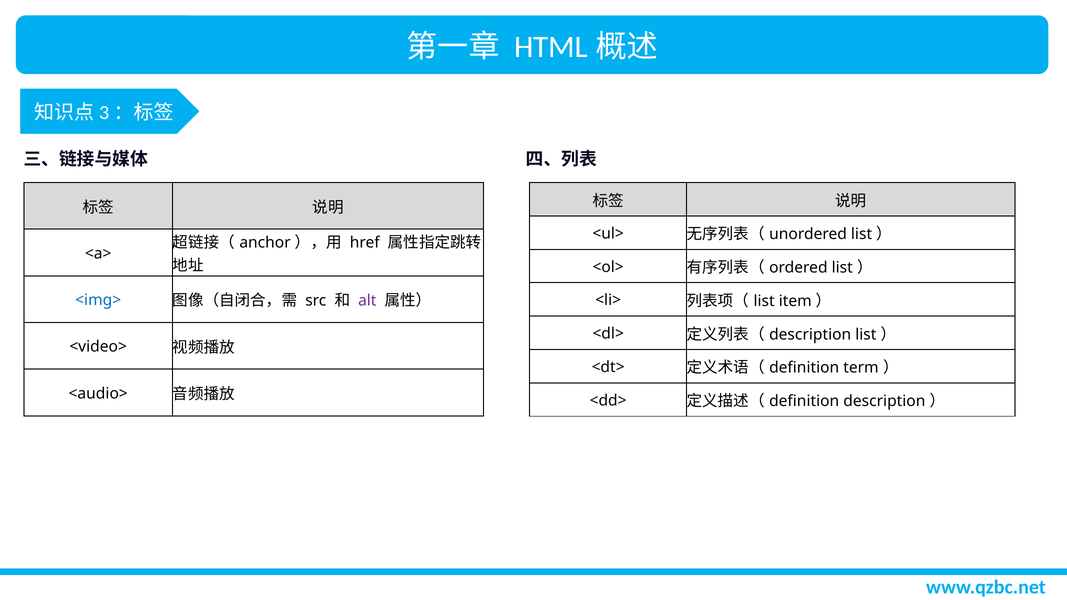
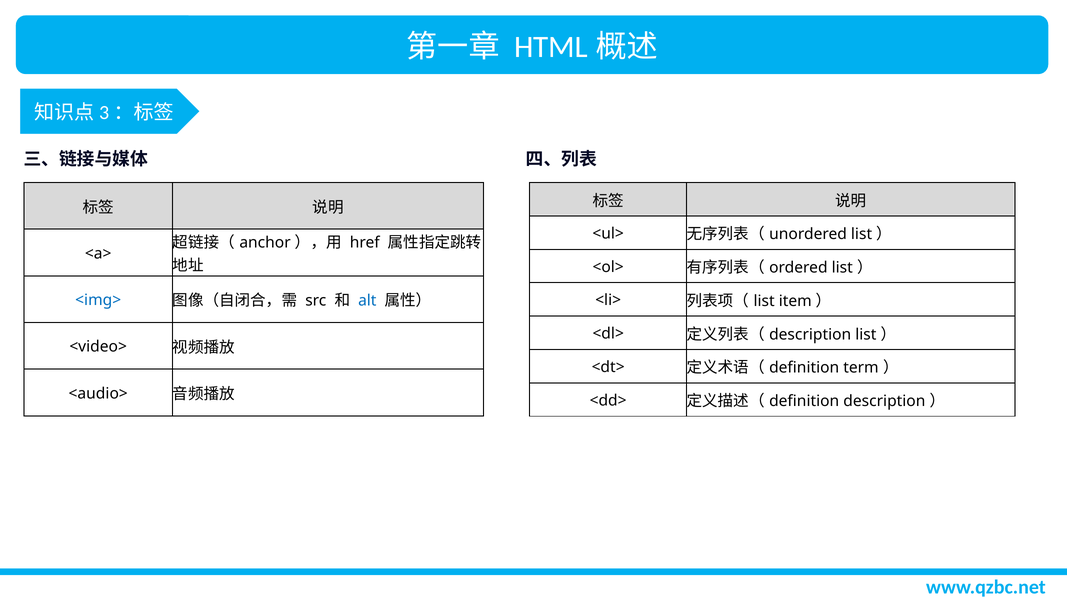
alt colour: purple -> blue (367, 301)
